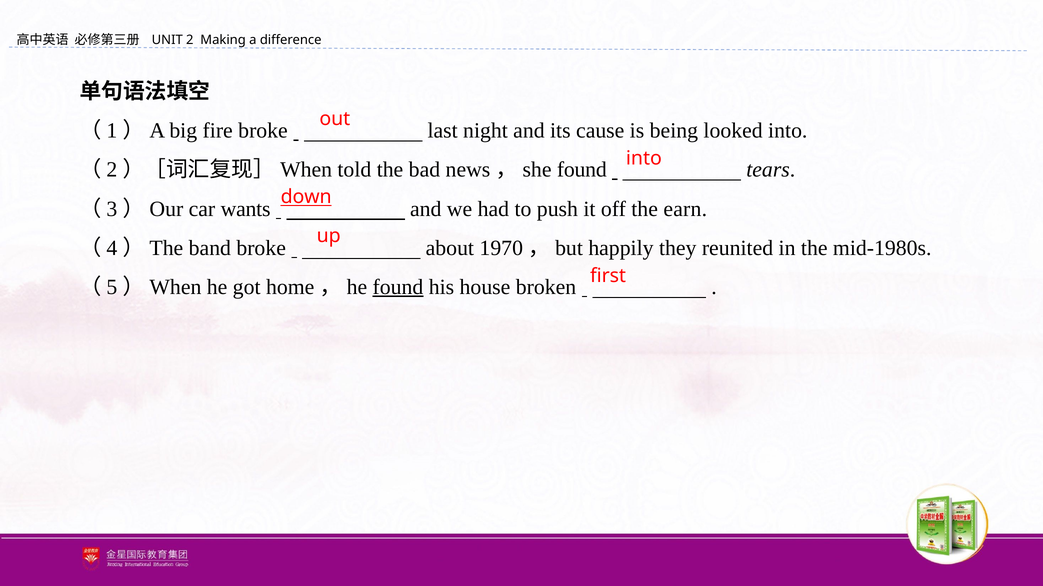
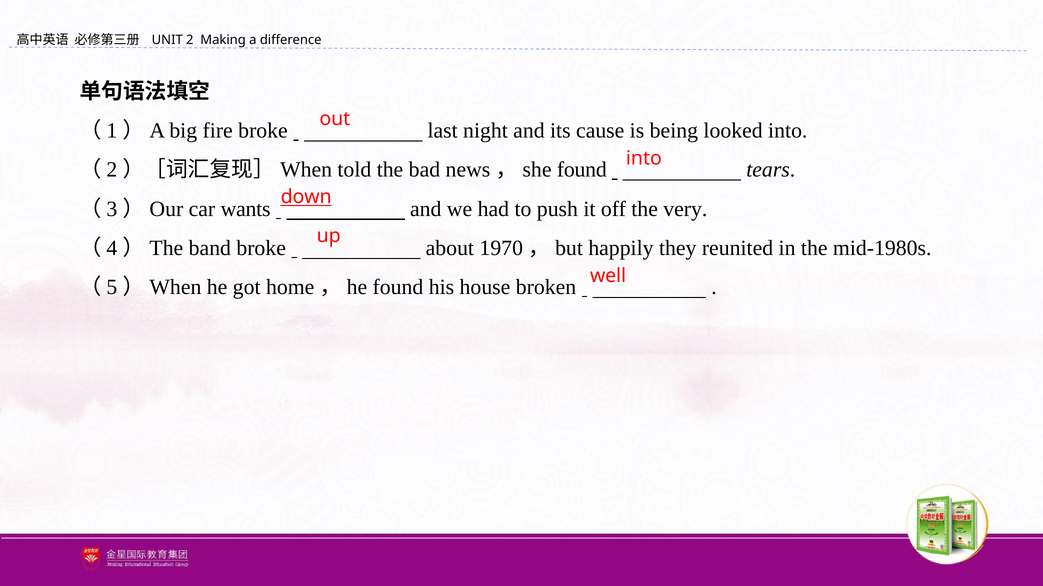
earn: earn -> very (685, 209)
first: first -> well (608, 276)
found underline: present -> none (398, 287)
